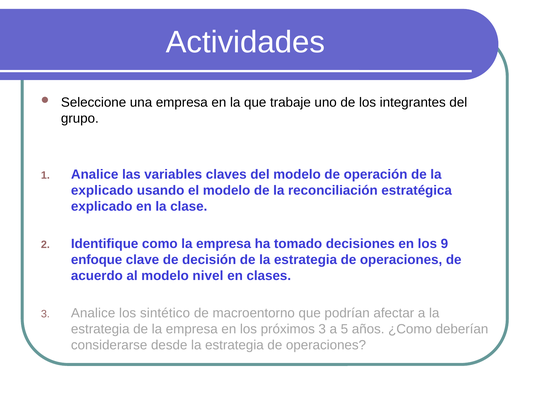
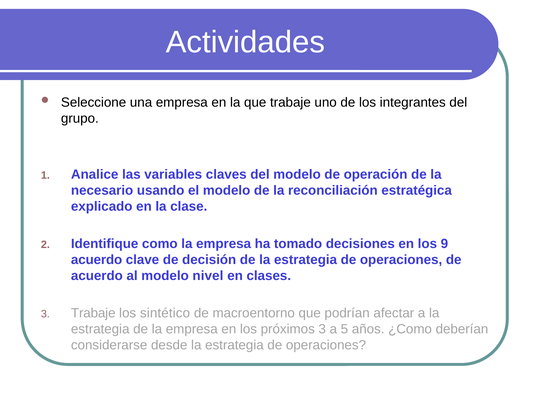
explicado: explicado -> necesario (102, 191)
enfoque: enfoque -> acuerdo (97, 260)
3 Analice: Analice -> Trabaje (93, 313)
